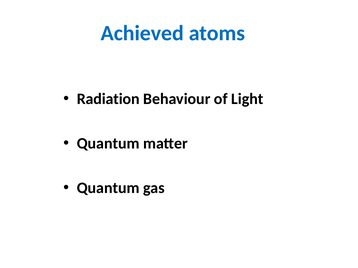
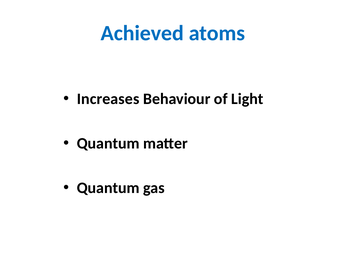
Radiation: Radiation -> Increases (108, 99)
